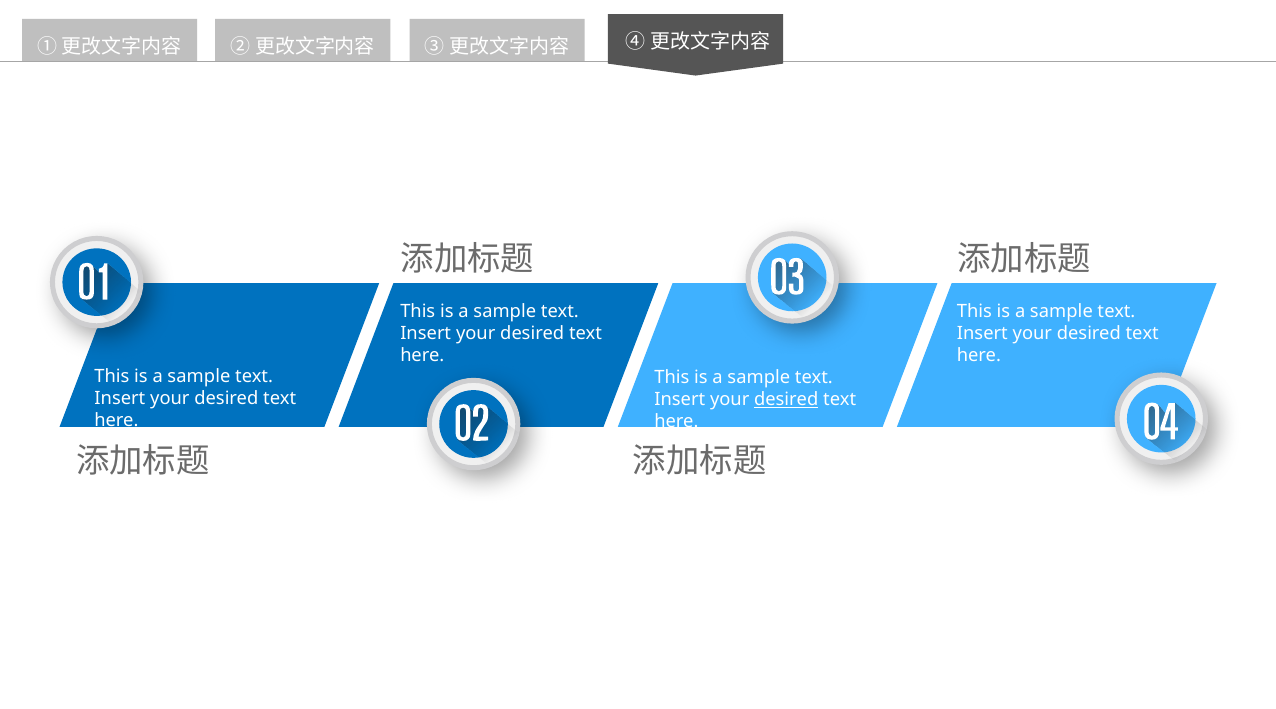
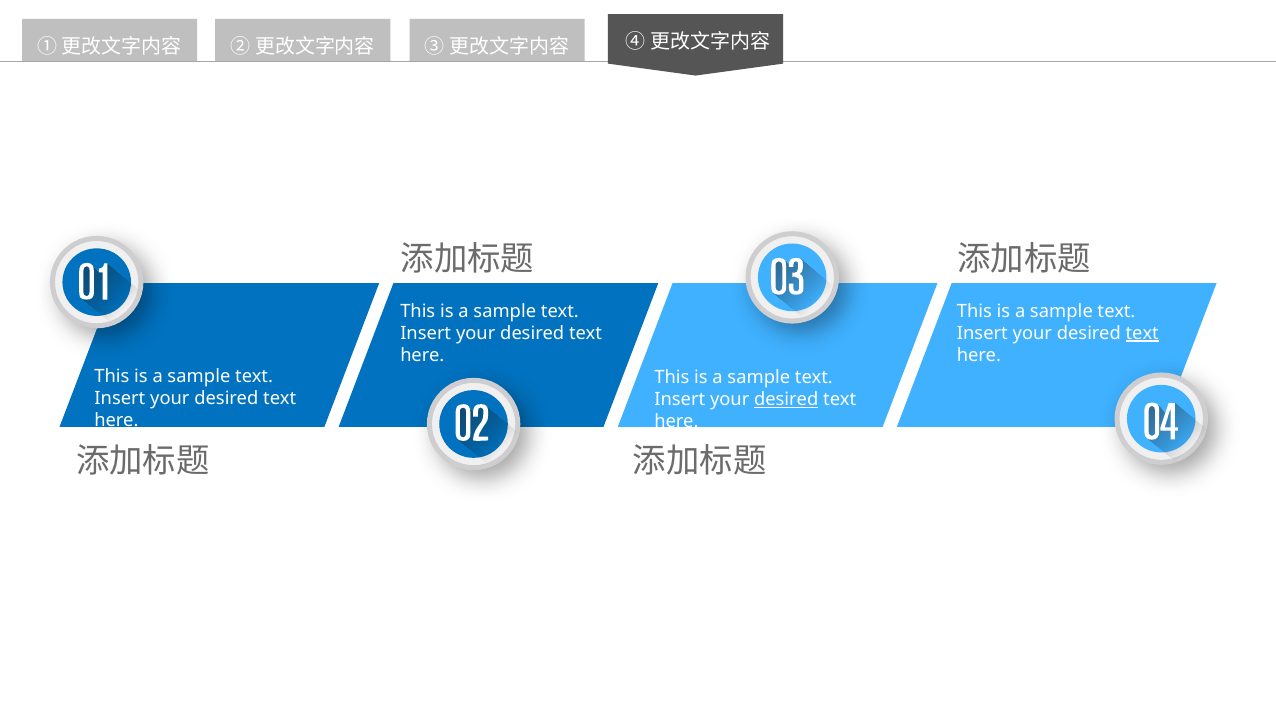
text underline: none -> present (1142, 333)
